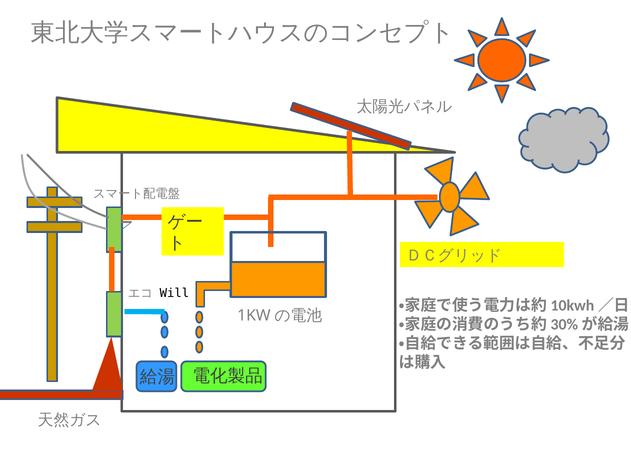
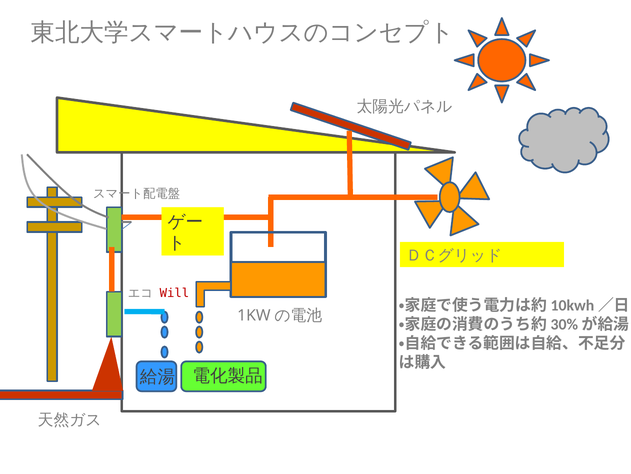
Will colour: black -> red (174, 293)
